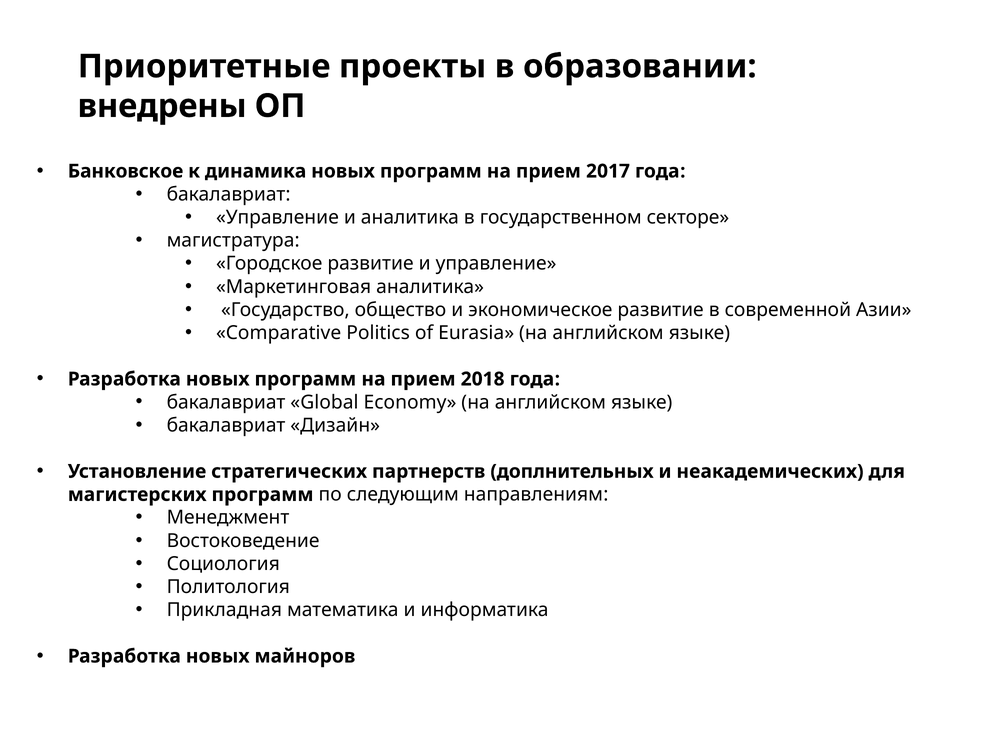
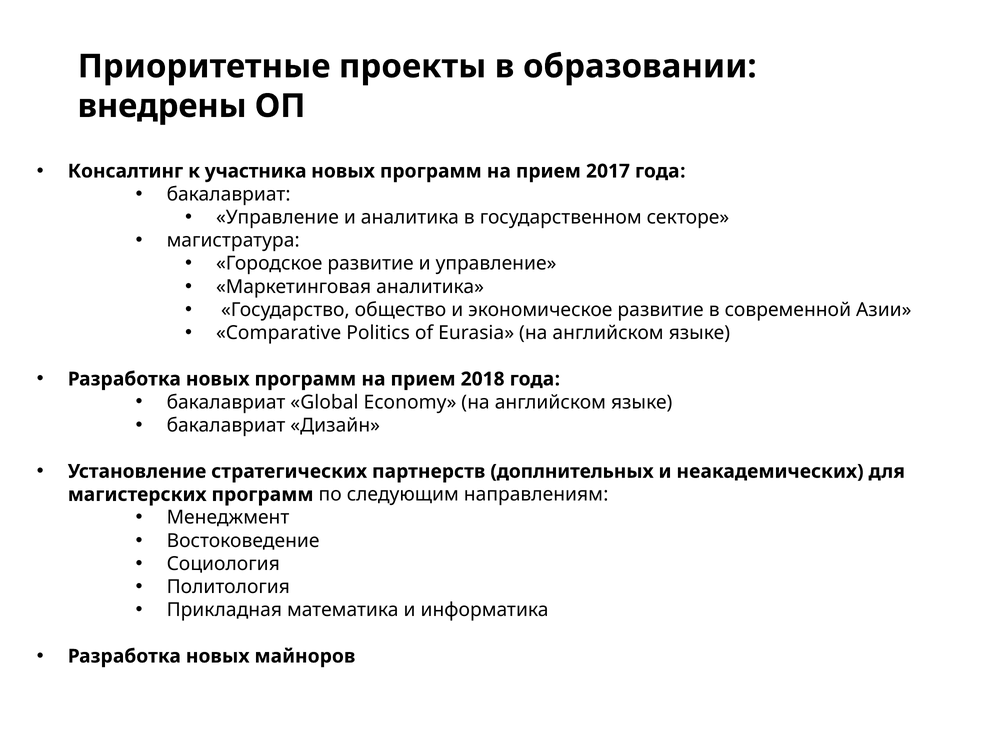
Банковское: Банковское -> Консалтинг (125, 171)
динамика: динамика -> участника (256, 171)
